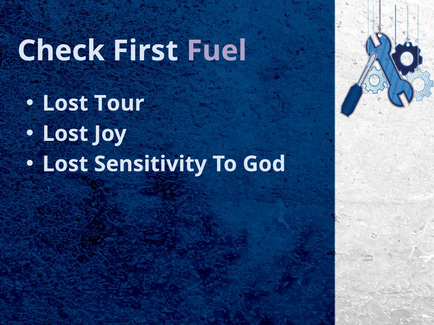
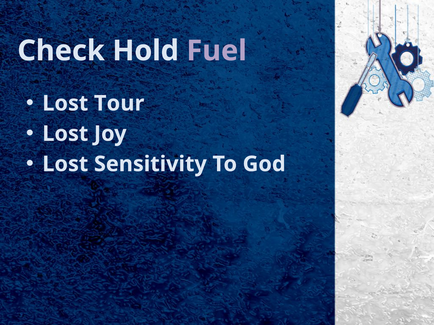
First: First -> Hold (146, 51)
